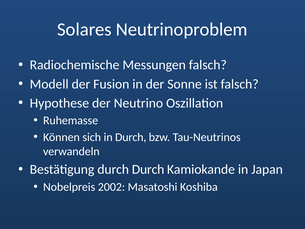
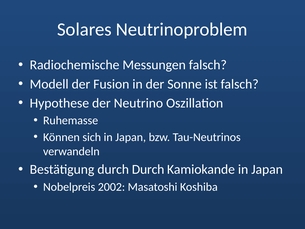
sich in Durch: Durch -> Japan (131, 137)
